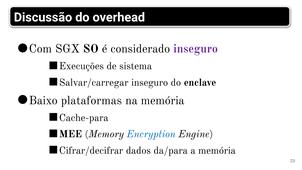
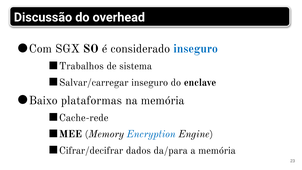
inseguro colour: purple -> blue (196, 49)
Execuções: Execuções -> Trabalhos (81, 66)
Cache-para: Cache-para -> Cache-rede (84, 118)
